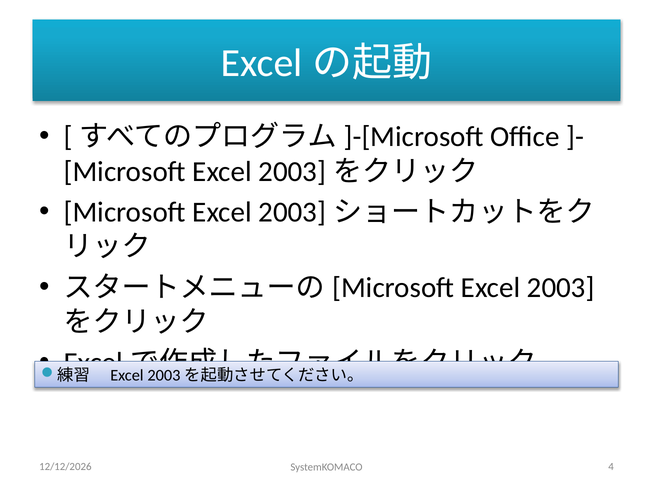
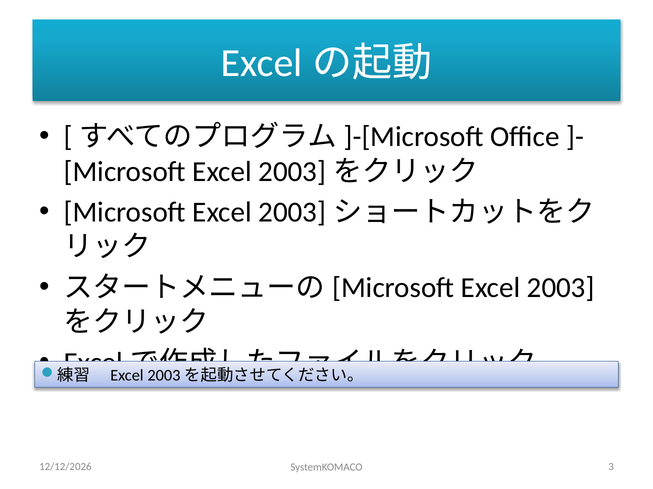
4: 4 -> 3 (611, 468)
